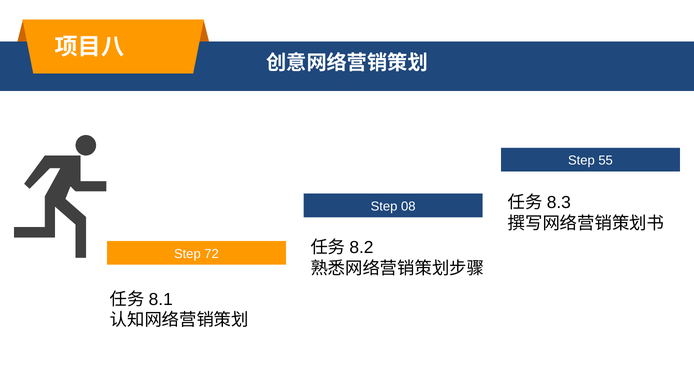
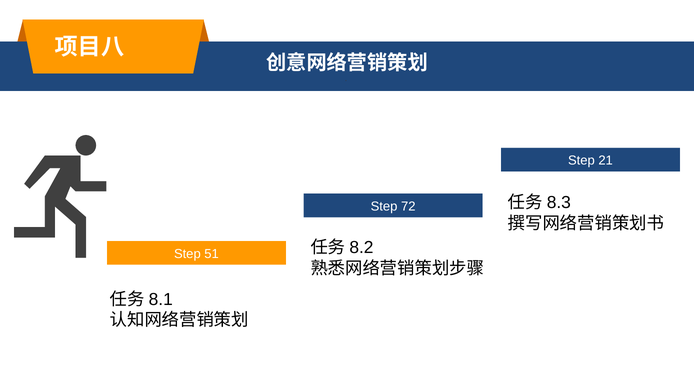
55: 55 -> 21 (606, 161)
08: 08 -> 72 (408, 207)
72: 72 -> 51 (212, 254)
